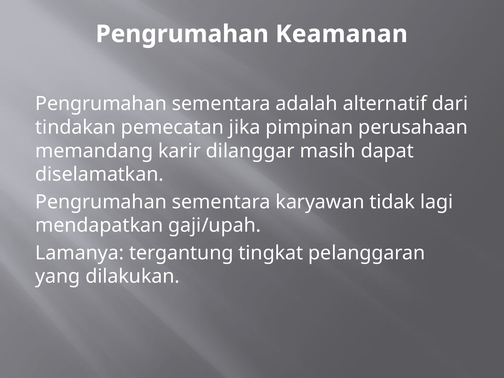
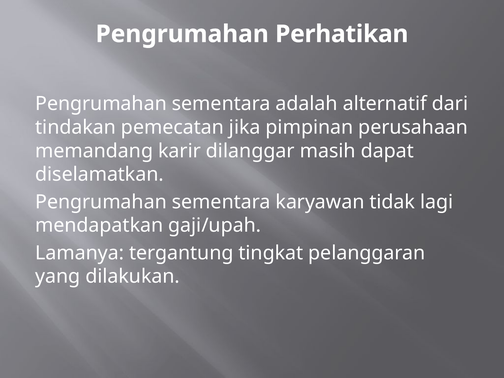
Keamanan: Keamanan -> Perhatikan (342, 34)
